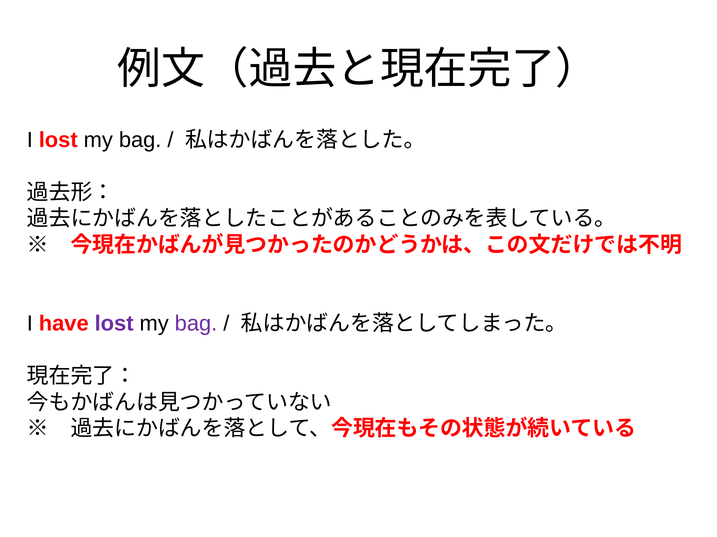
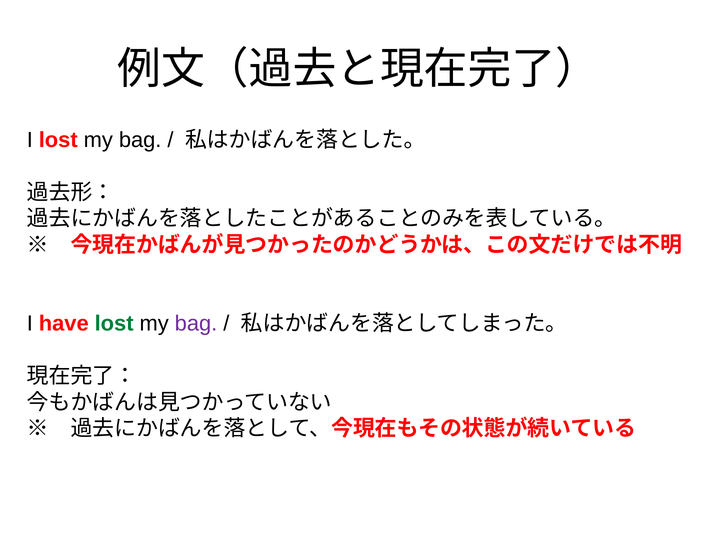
lost colour: purple -> green (114, 324)
